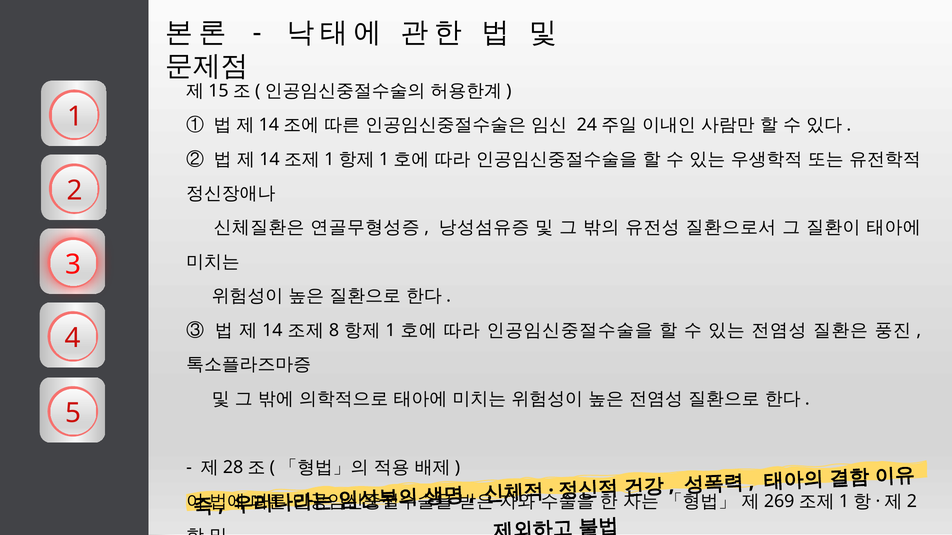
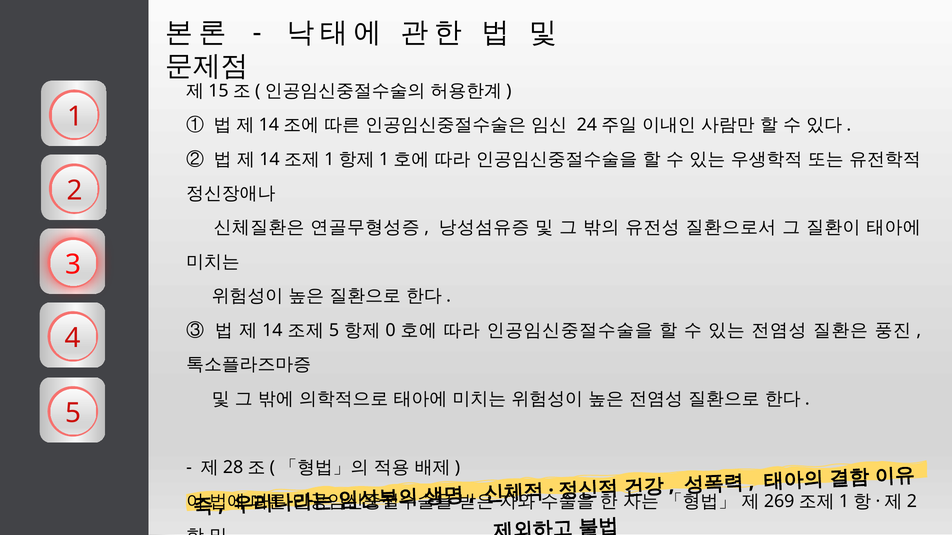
8: 8 -> 5 (334, 331)
1: 1 -> 0 (391, 331)
